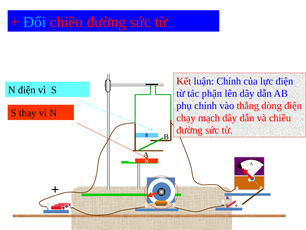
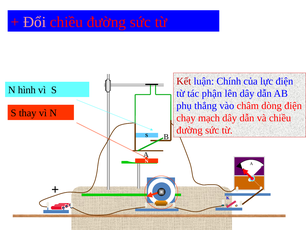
Đổi colour: light blue -> pink (35, 22)
N điện: điện -> hình (27, 90)
phụ chính: chính -> thẳng (206, 105)
thẳng: thẳng -> châm (248, 105)
